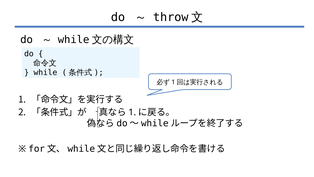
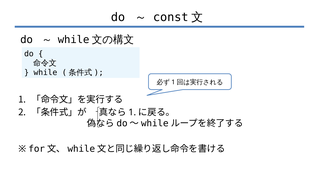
throw: throw -> const (171, 17)
